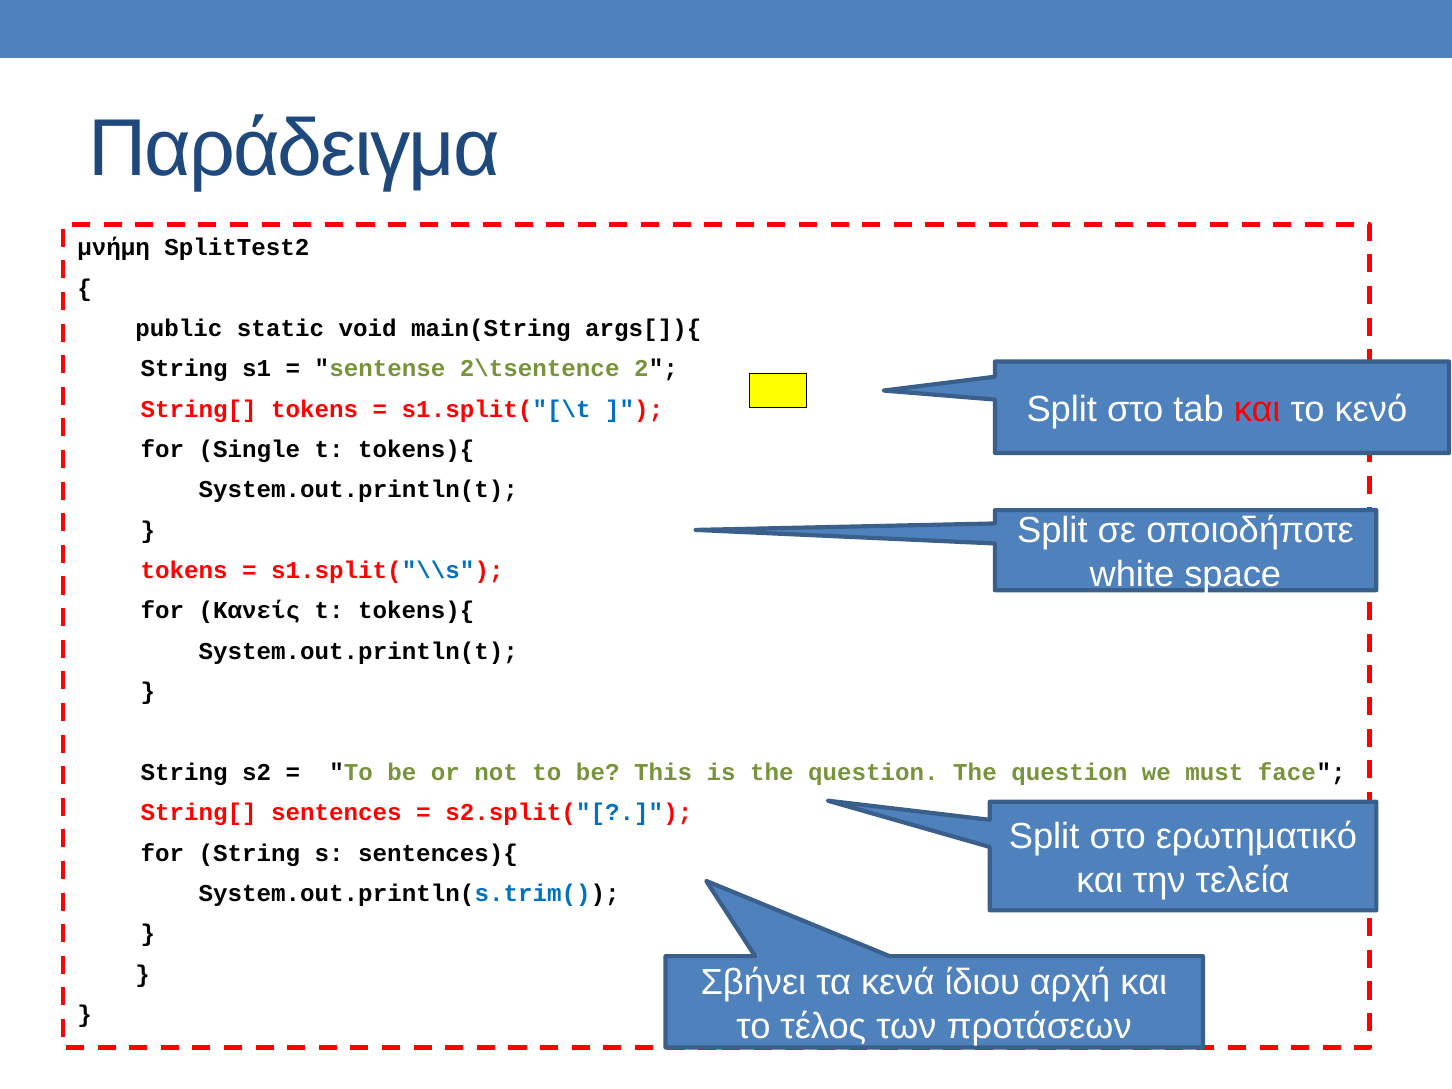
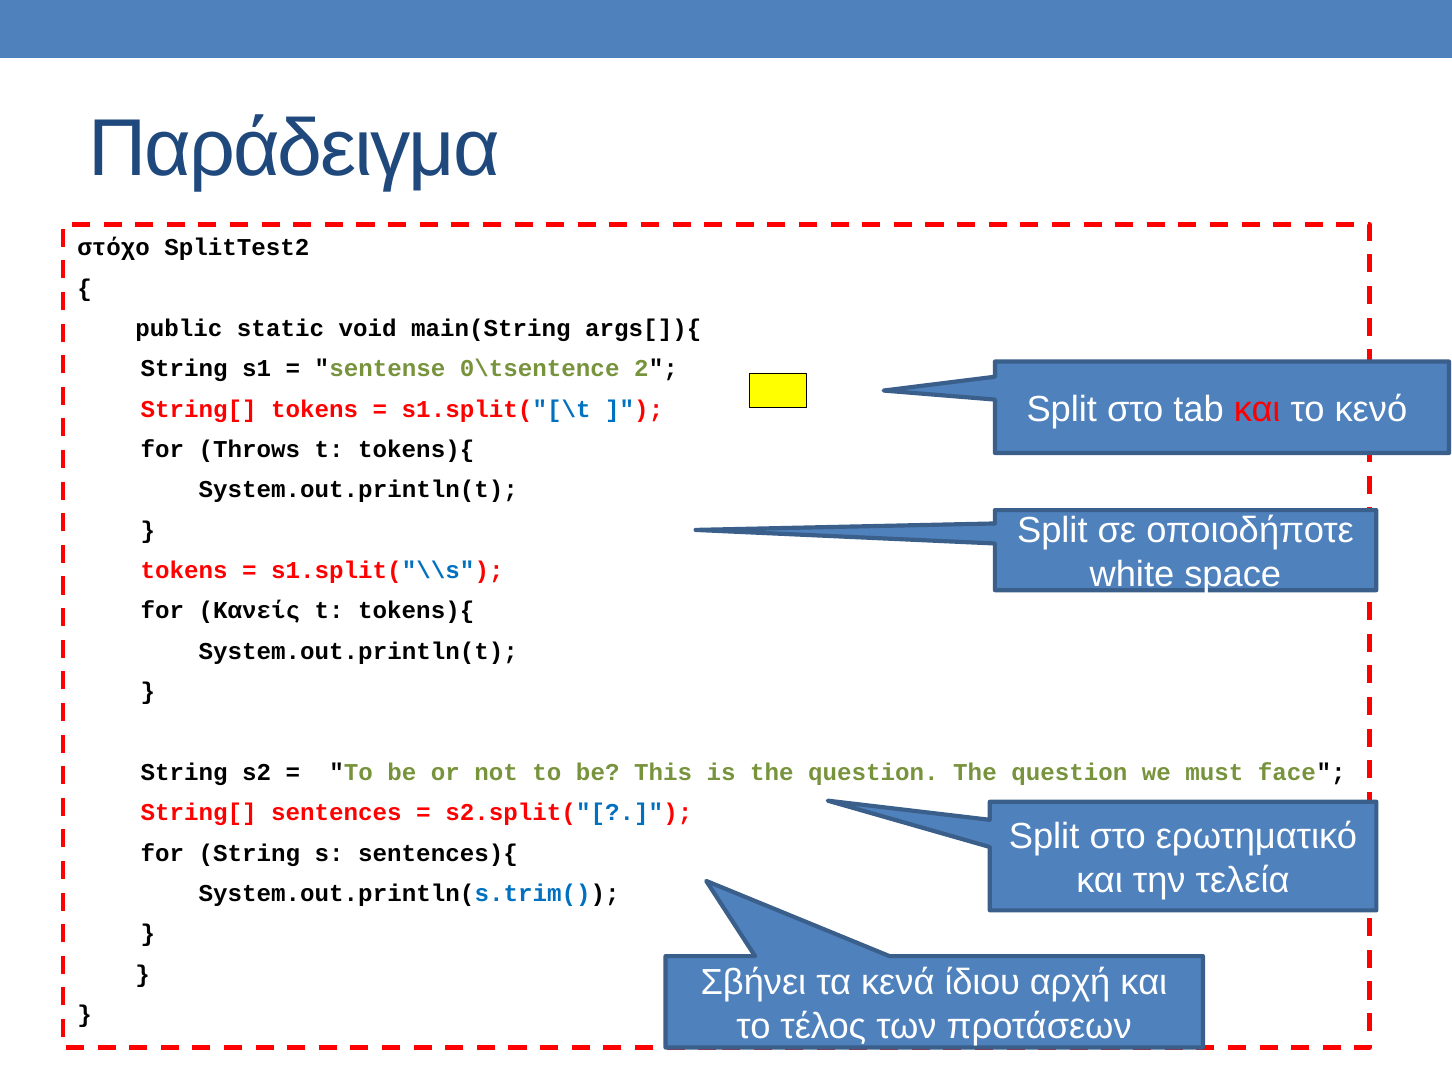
μνήμη: μνήμη -> στόχο (114, 248)
2\tsentence: 2\tsentence -> 0\tsentence (540, 369)
Single: Single -> Throws (249, 450)
